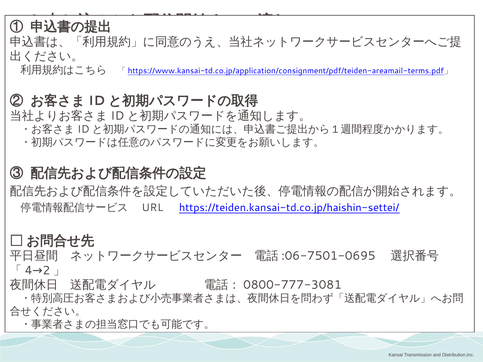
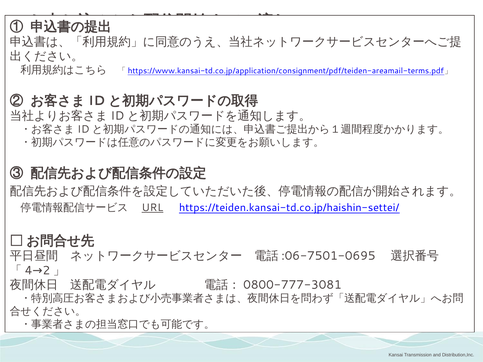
URL underline: none -> present (152, 208)
